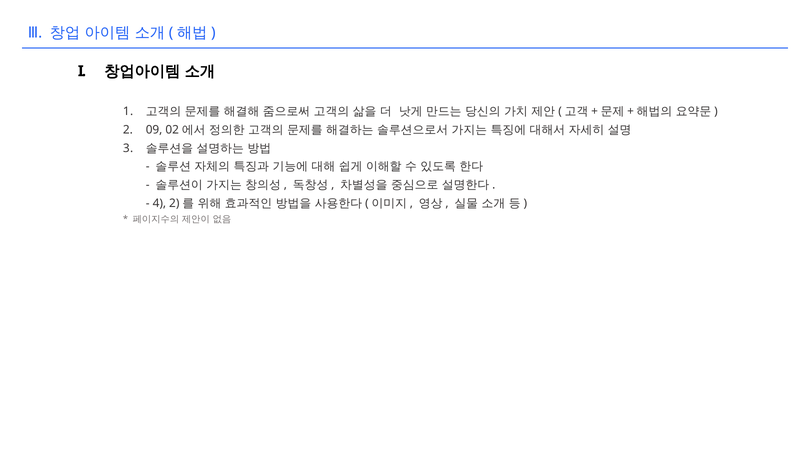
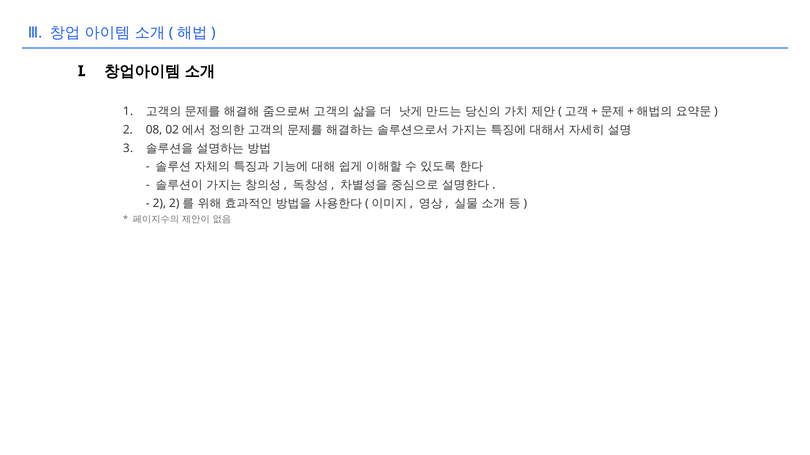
09: 09 -> 08 (154, 130)
4: 4 -> 2 (159, 204)
